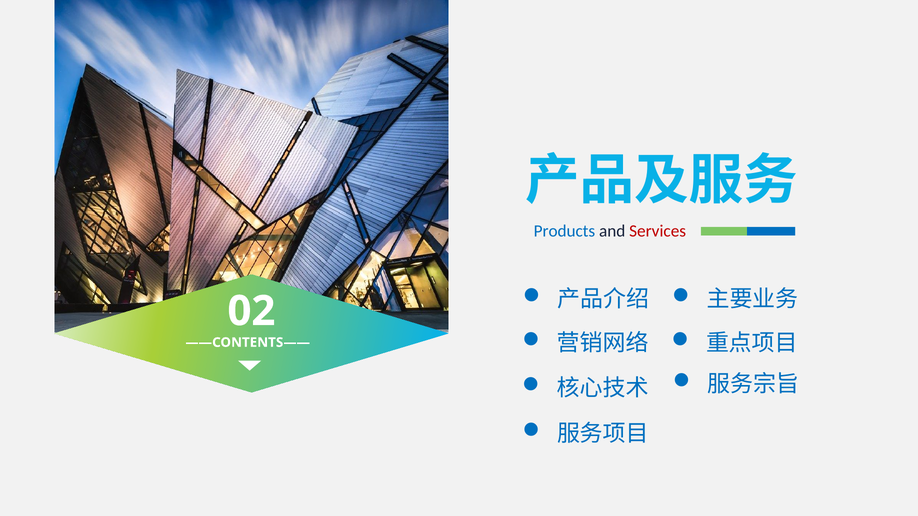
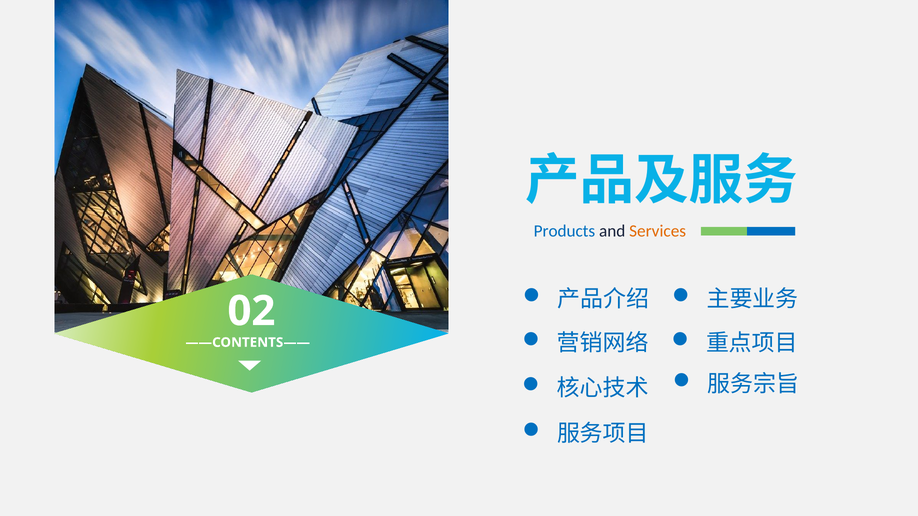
Services colour: red -> orange (658, 231)
